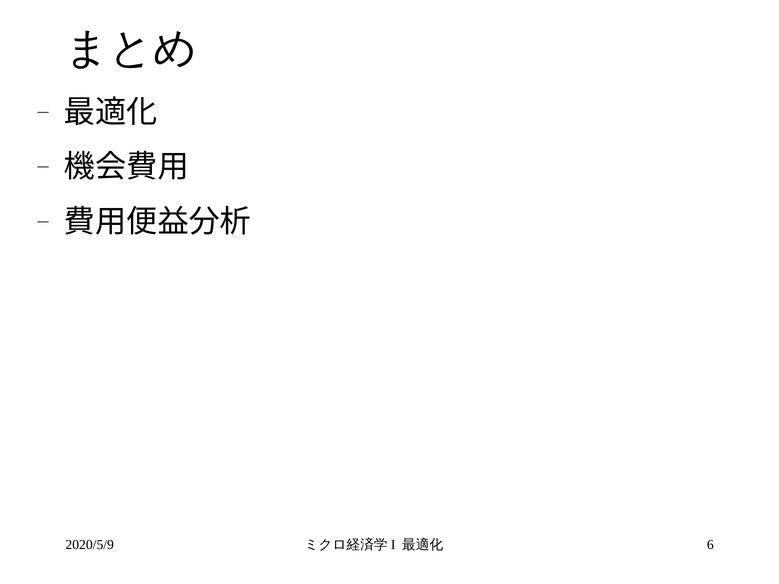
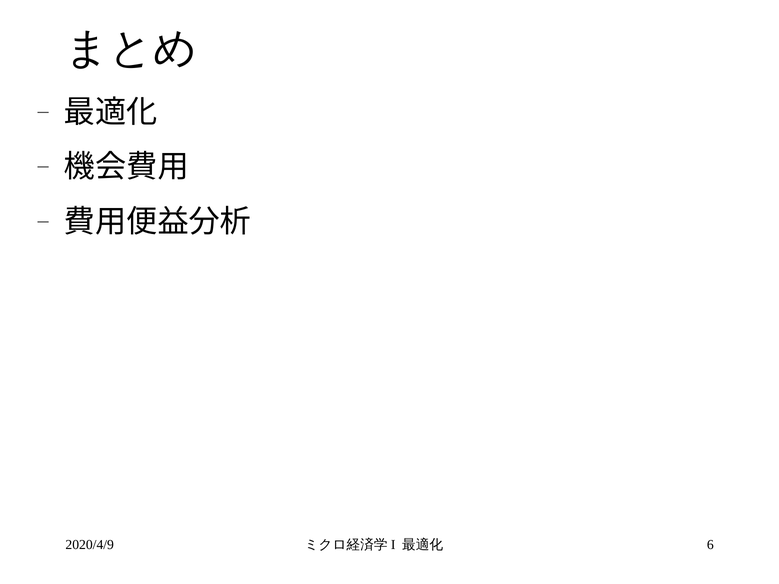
2020/5/9: 2020/5/9 -> 2020/4/9 (90, 545)
